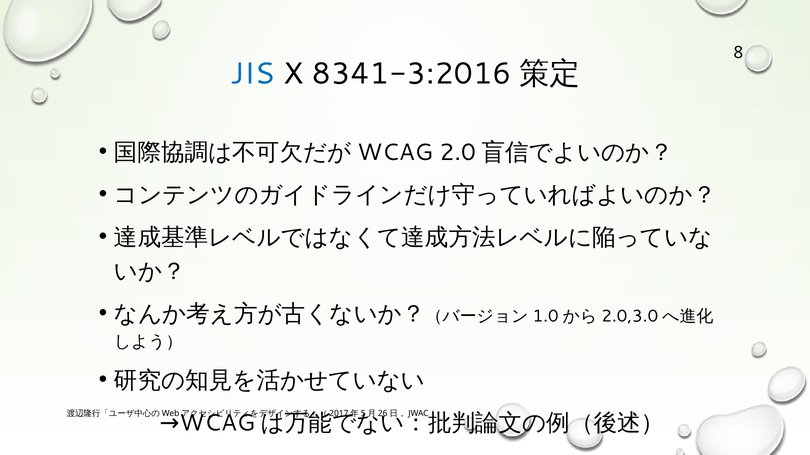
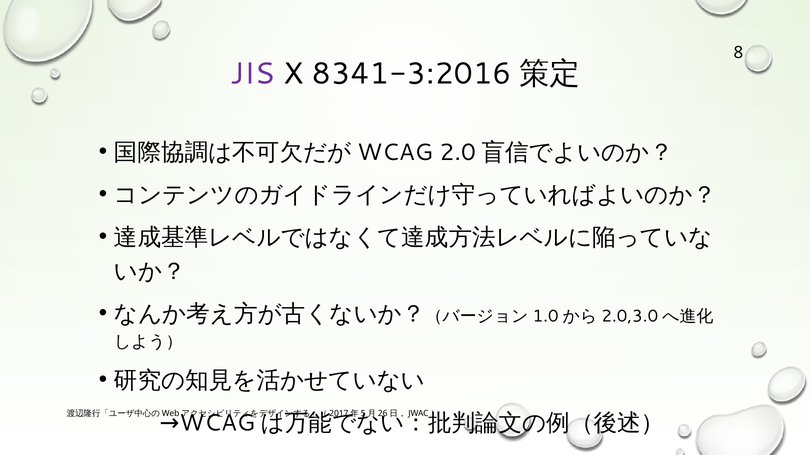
JIS colour: blue -> purple (253, 74)
